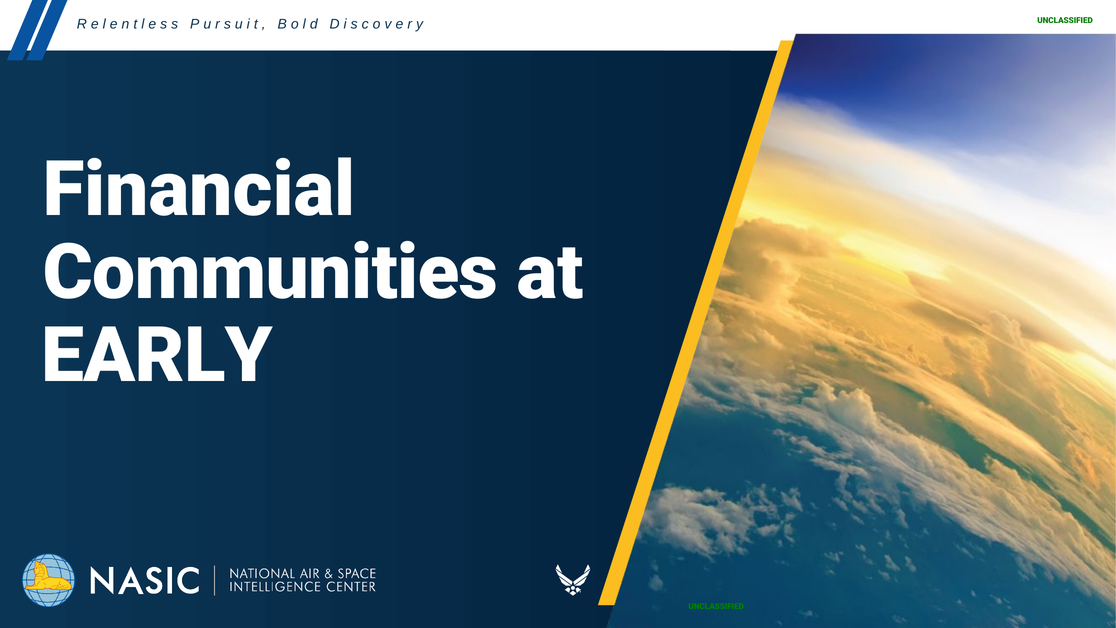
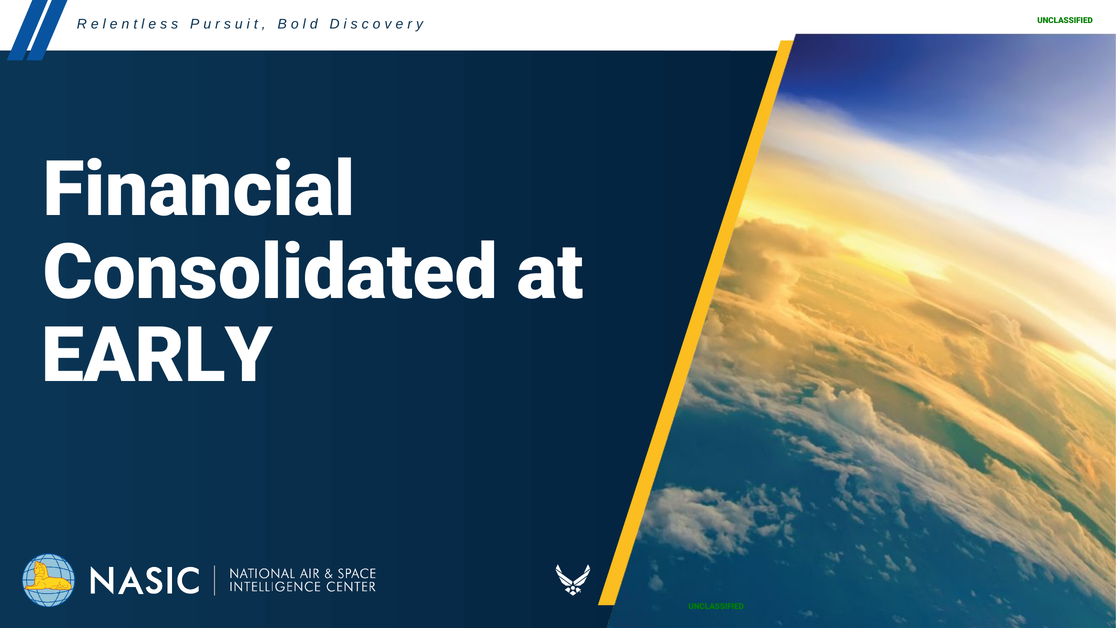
Communities: Communities -> Consolidated (270, 273)
